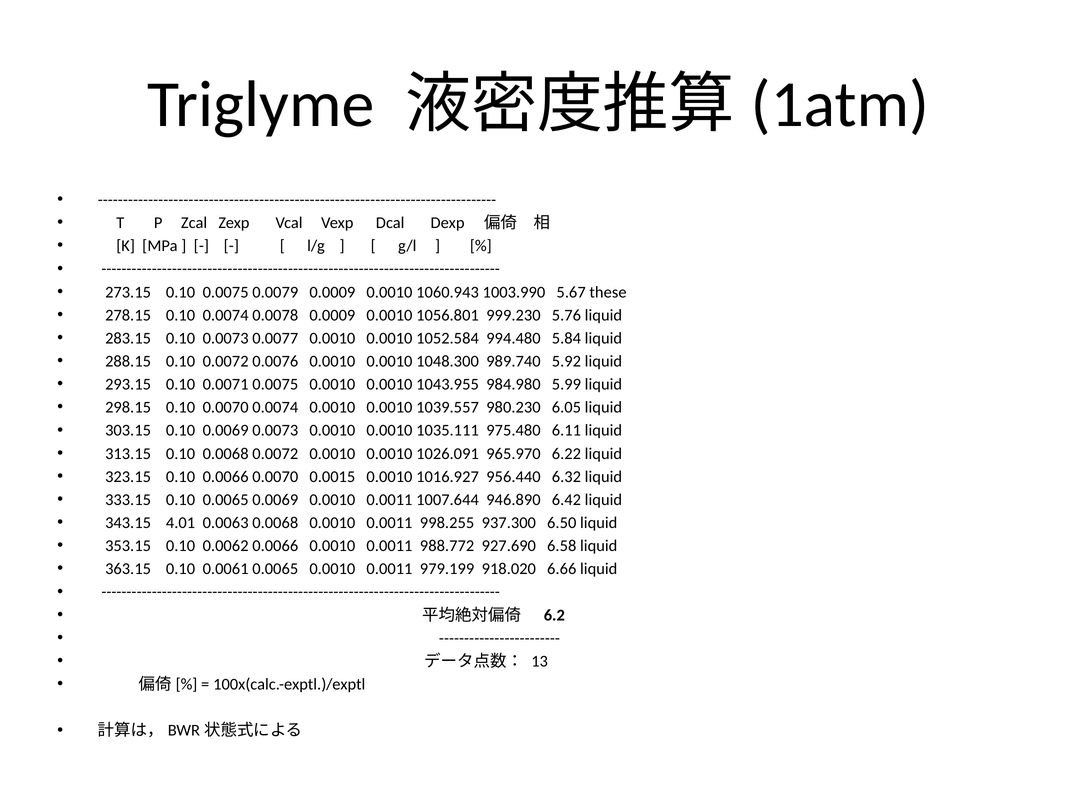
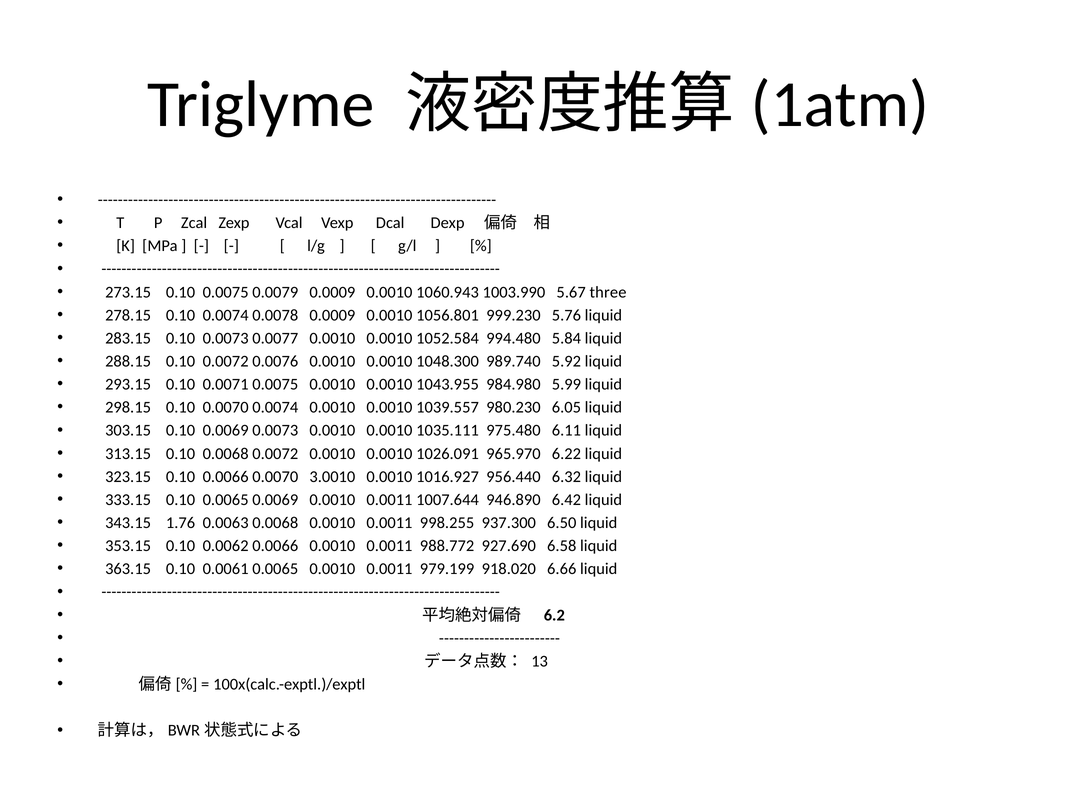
these: these -> three (608, 292)
0.0015: 0.0015 -> 3.0010 (332, 477)
4.01: 4.01 -> 1.76 (181, 523)
